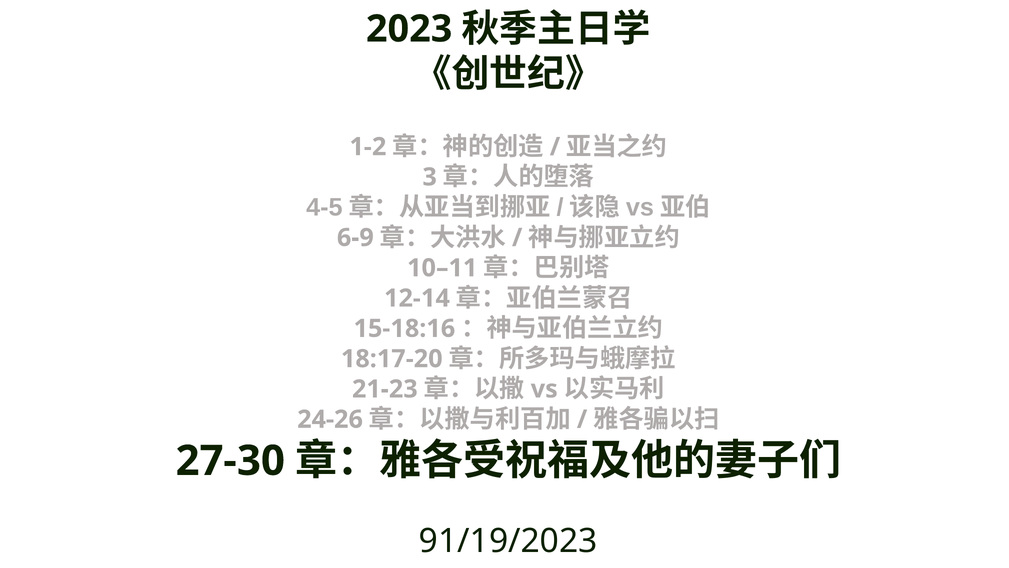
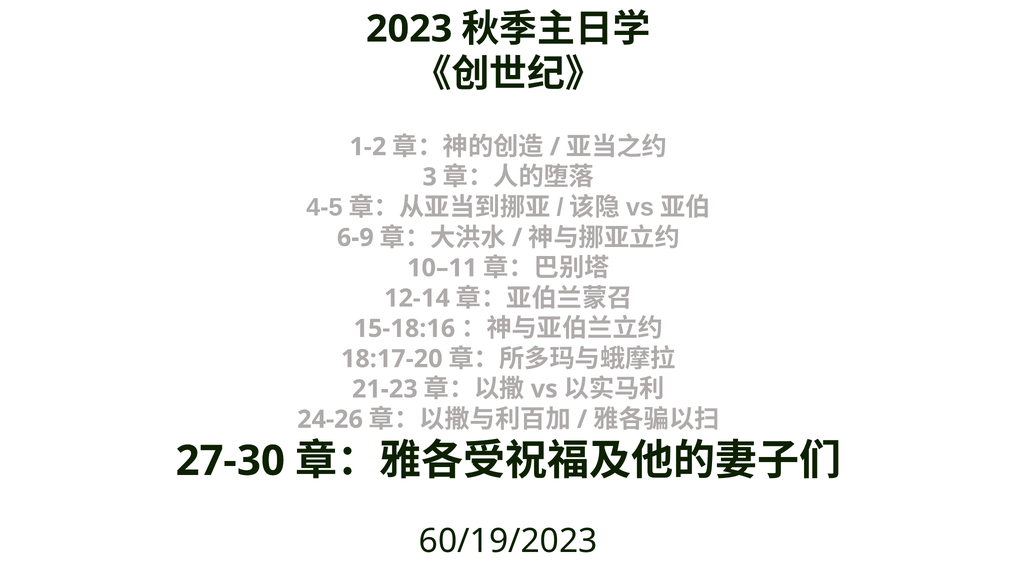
91/19/2023: 91/19/2023 -> 60/19/2023 (508, 541)
